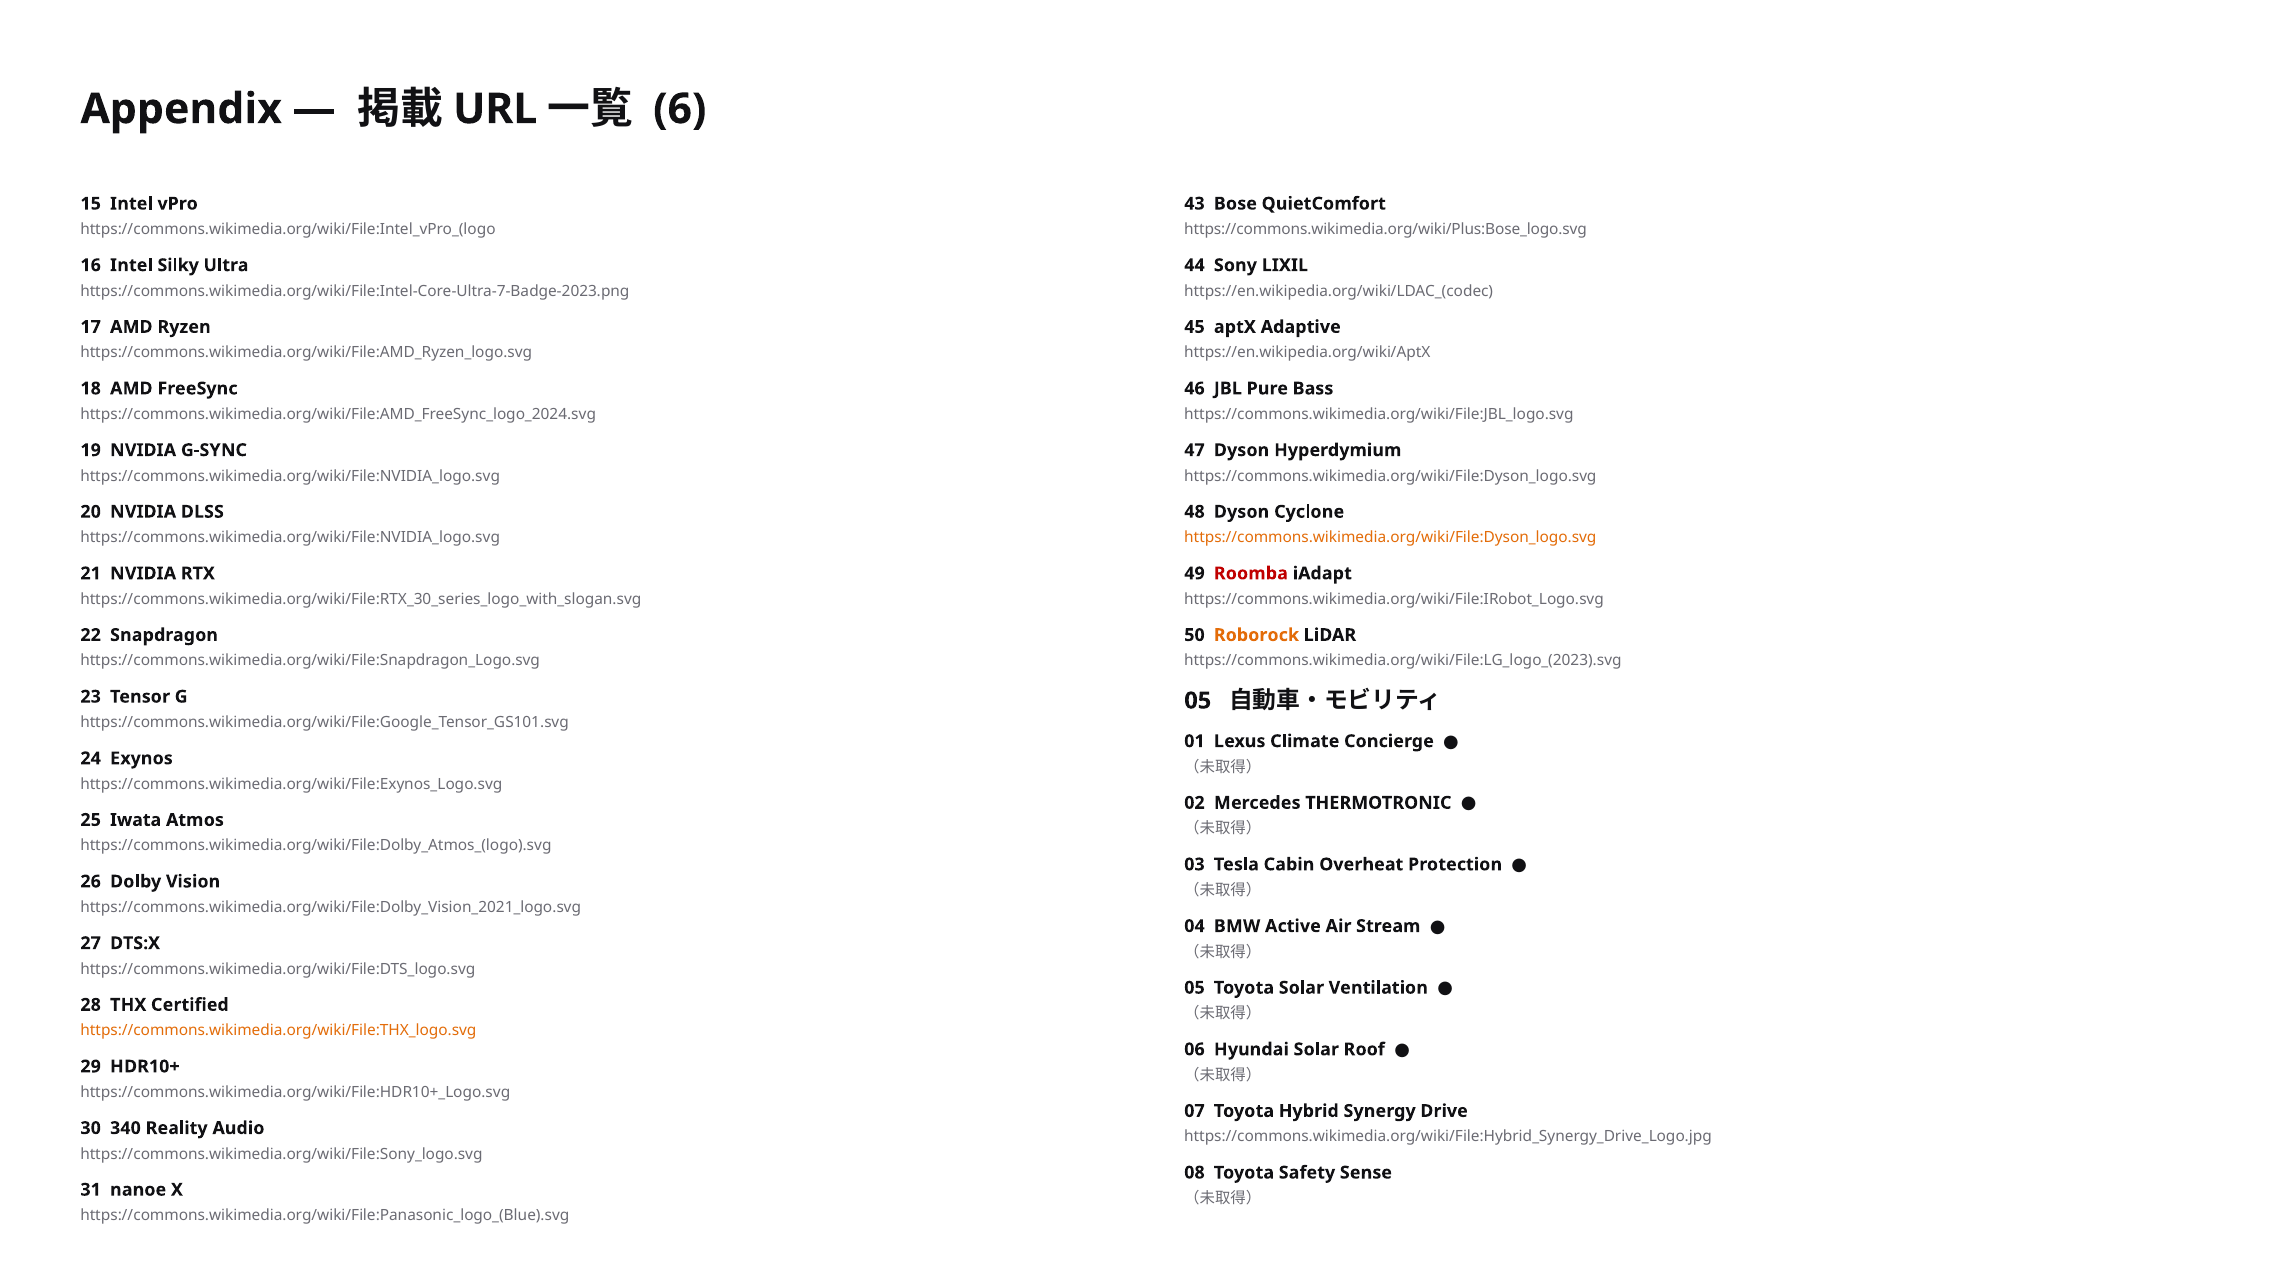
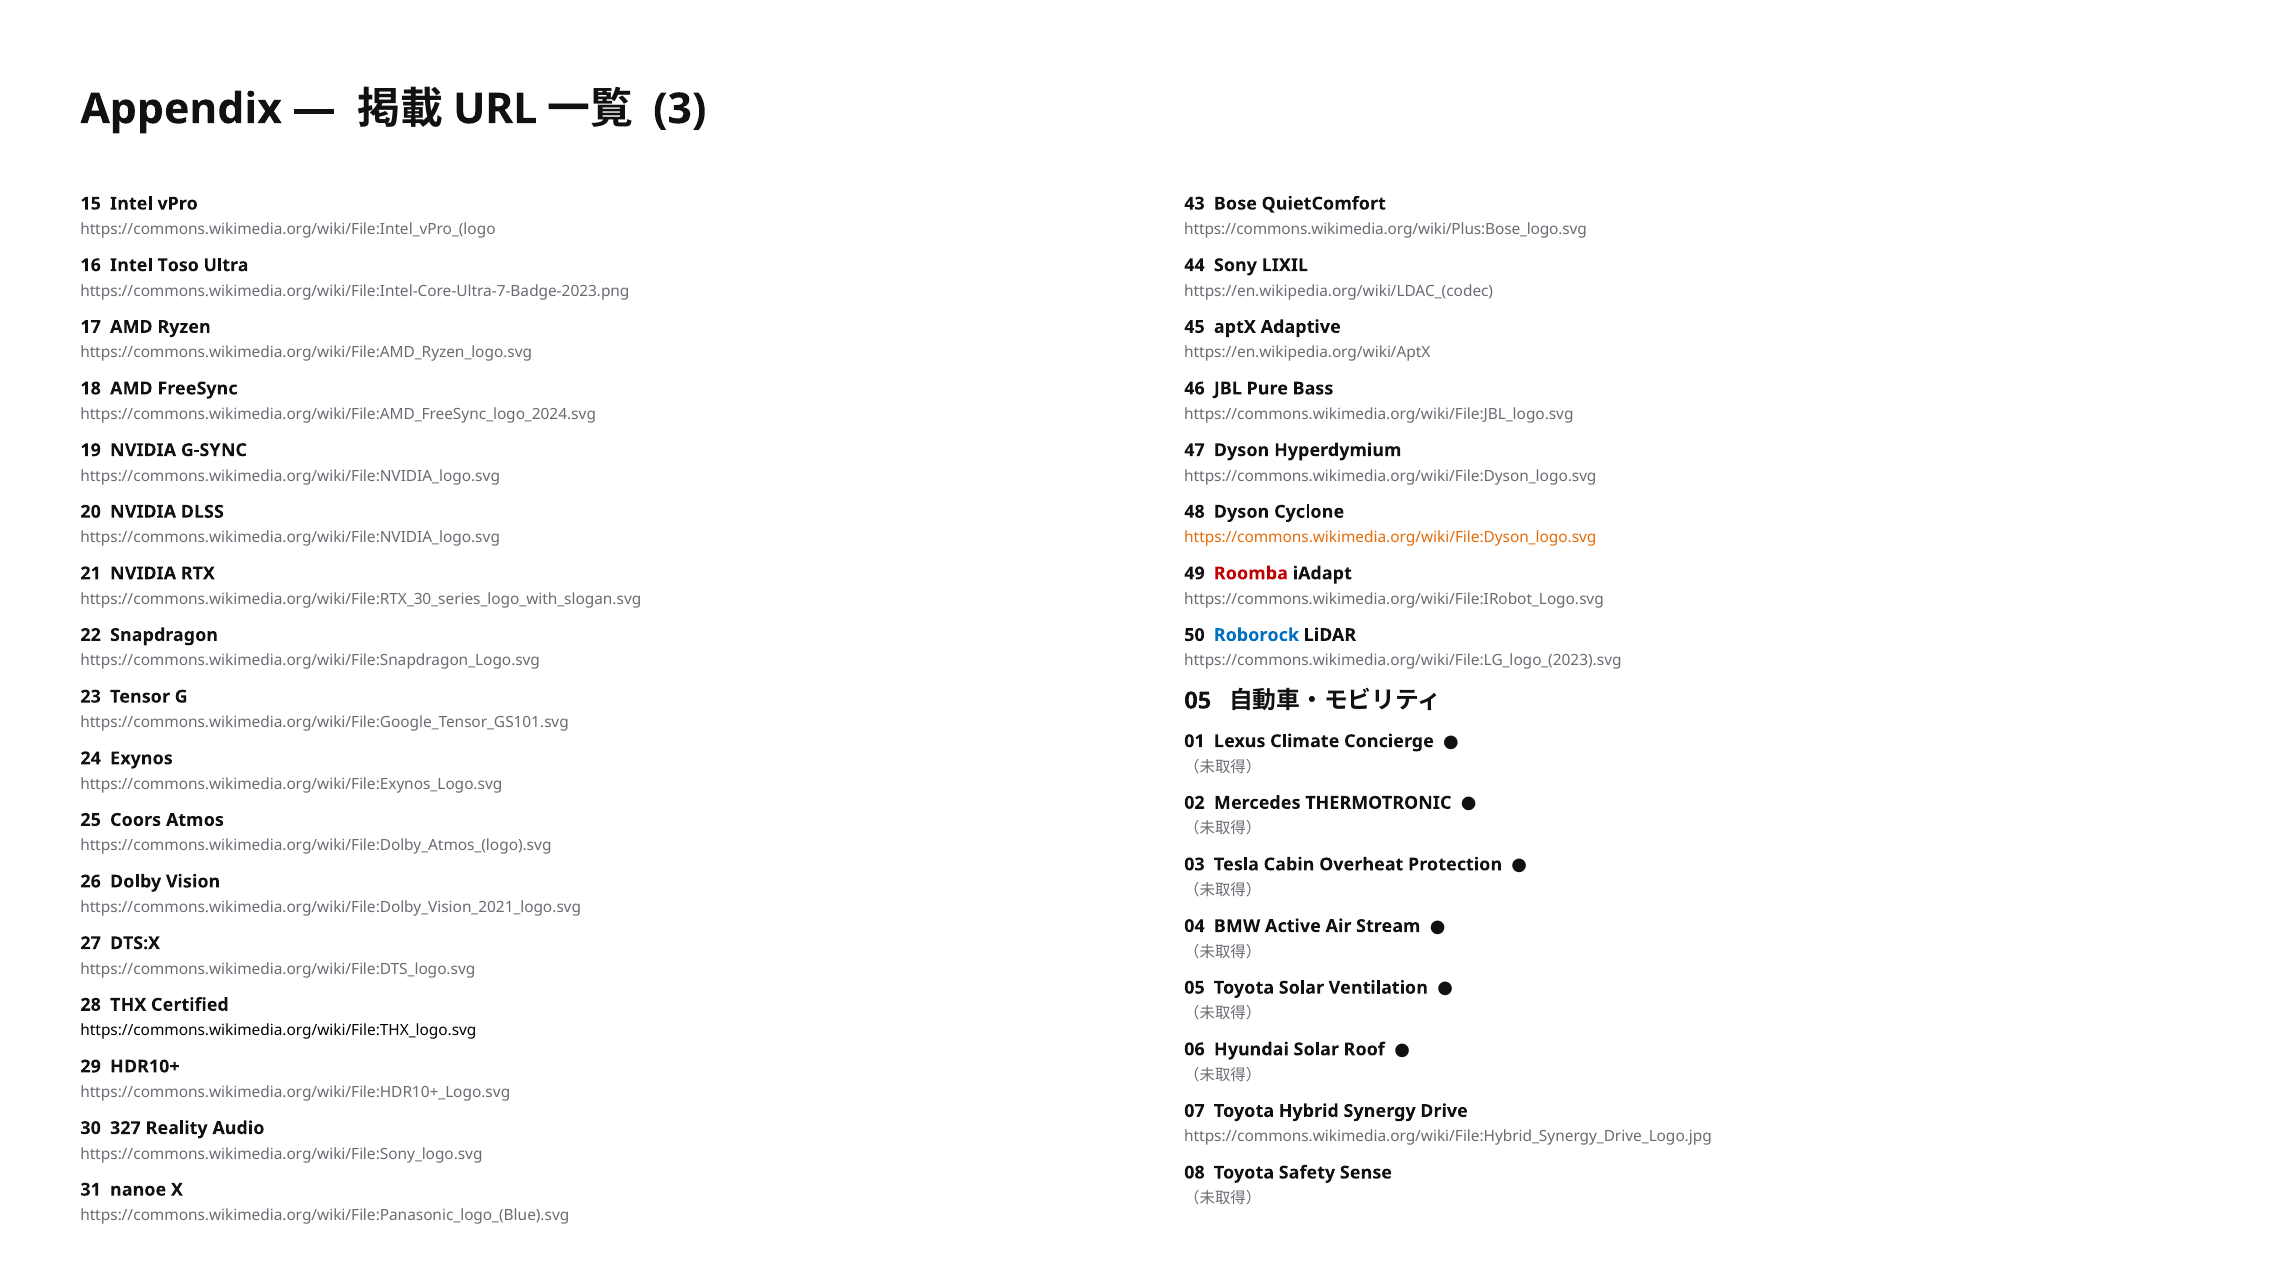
6: 6 -> 3 (680, 109)
Silky: Silky -> Toso (178, 265)
Roborock colour: orange -> blue (1256, 635)
Iwata: Iwata -> Coors (136, 820)
https://commons.wikimedia.org/wiki/File:THX_logo.svg colour: orange -> black (278, 1031)
340: 340 -> 327 (125, 1128)
